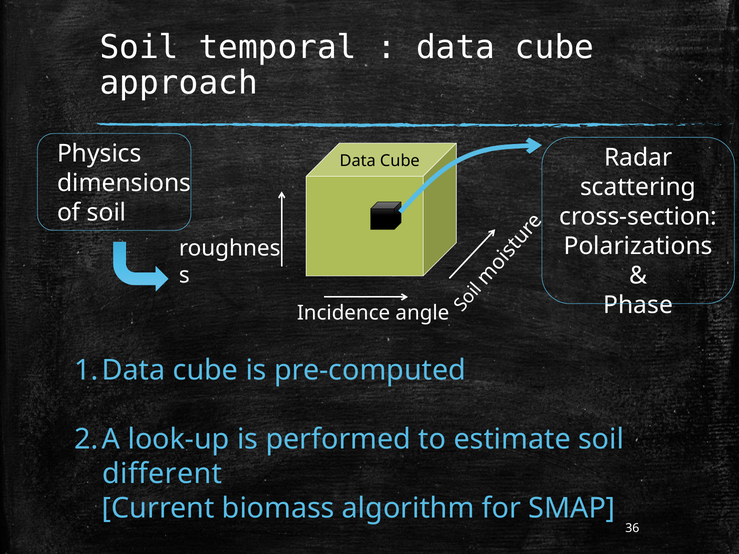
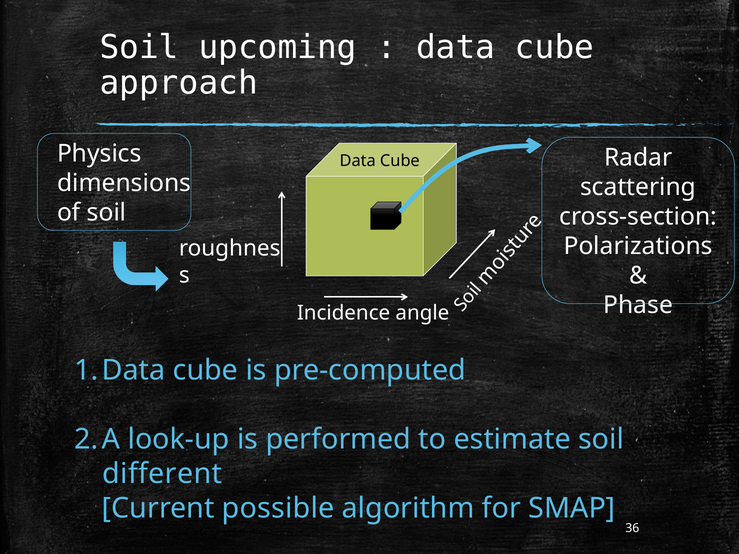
temporal: temporal -> upcoming (278, 48)
biomass: biomass -> possible (278, 508)
